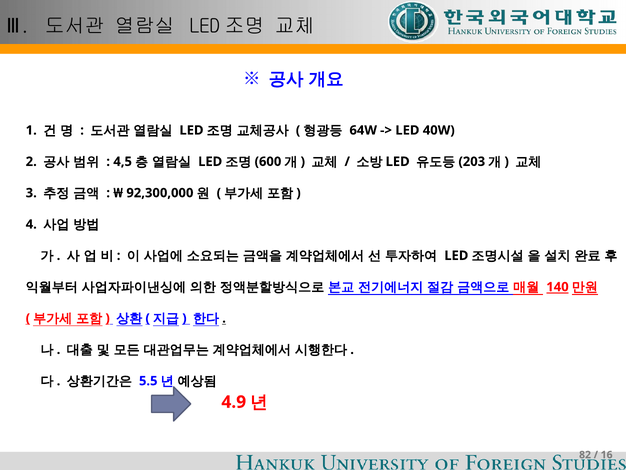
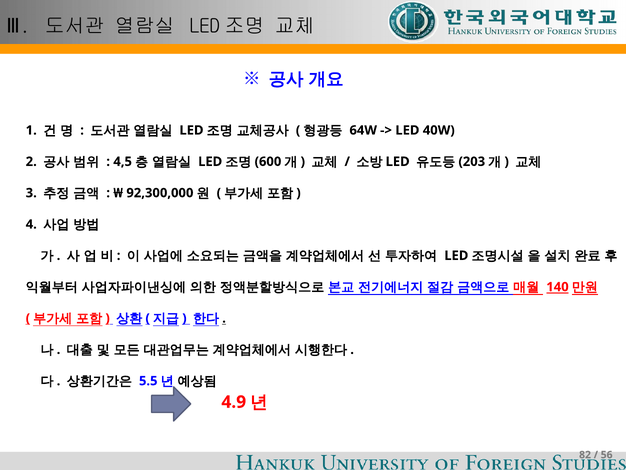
16: 16 -> 56 (607, 454)
